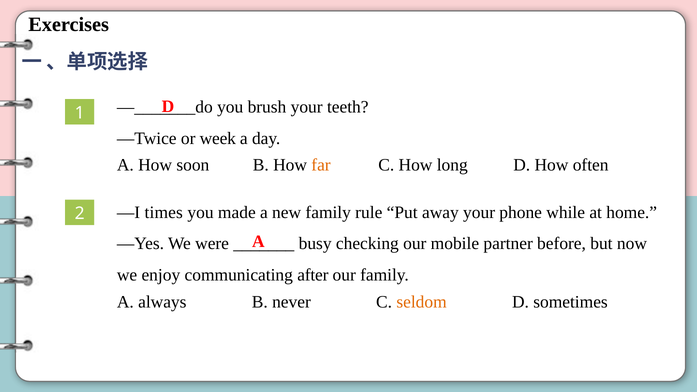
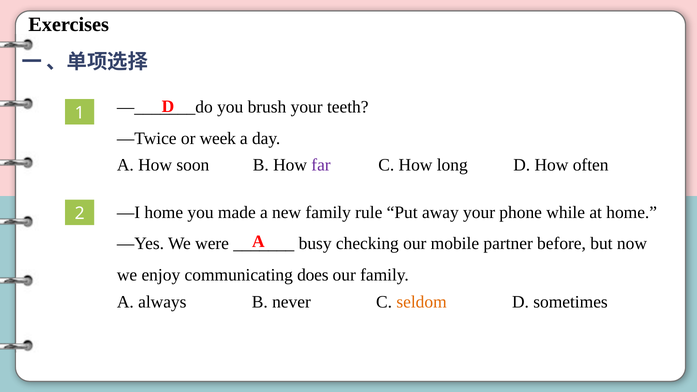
far colour: orange -> purple (321, 165)
—I times: times -> home (164, 212)
after: after -> does (313, 275)
